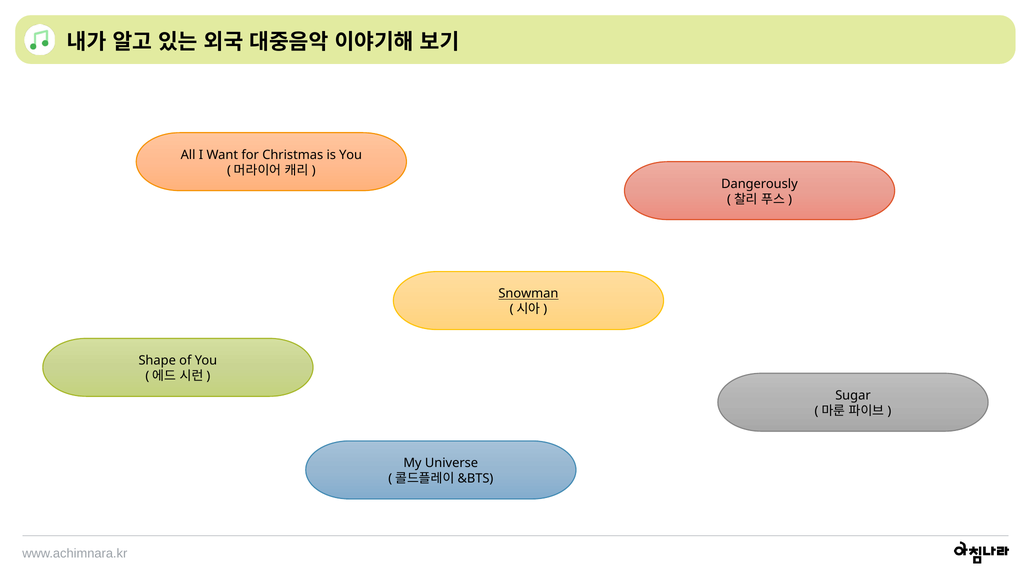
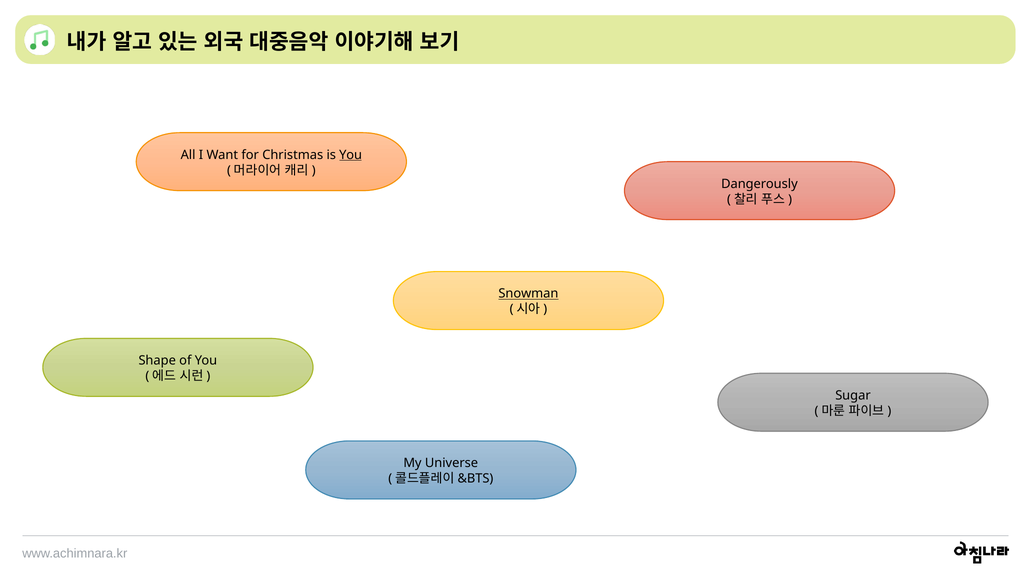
You underline: none -> present (351, 155)
